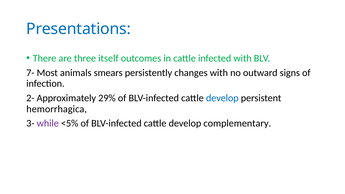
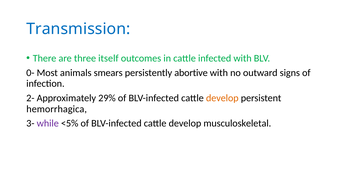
Presentations: Presentations -> Transmission (78, 29)
7-: 7- -> 0- (30, 73)
changes: changes -> abortive (191, 73)
develop colour: blue -> orange (222, 98)
complementary: complementary -> musculoskeletal (237, 123)
